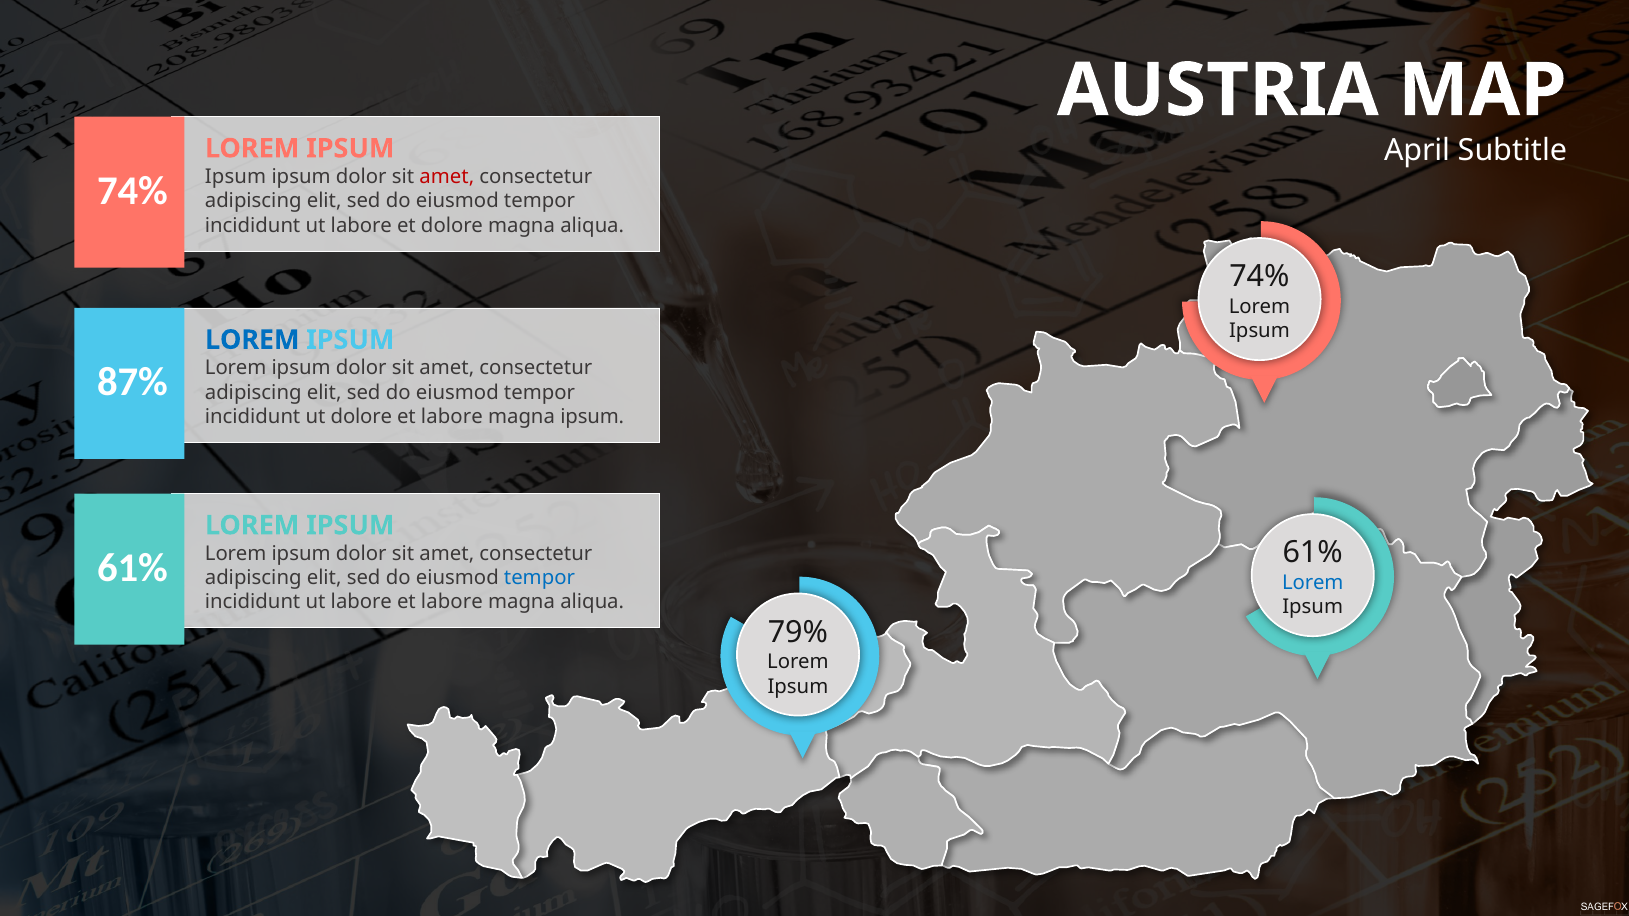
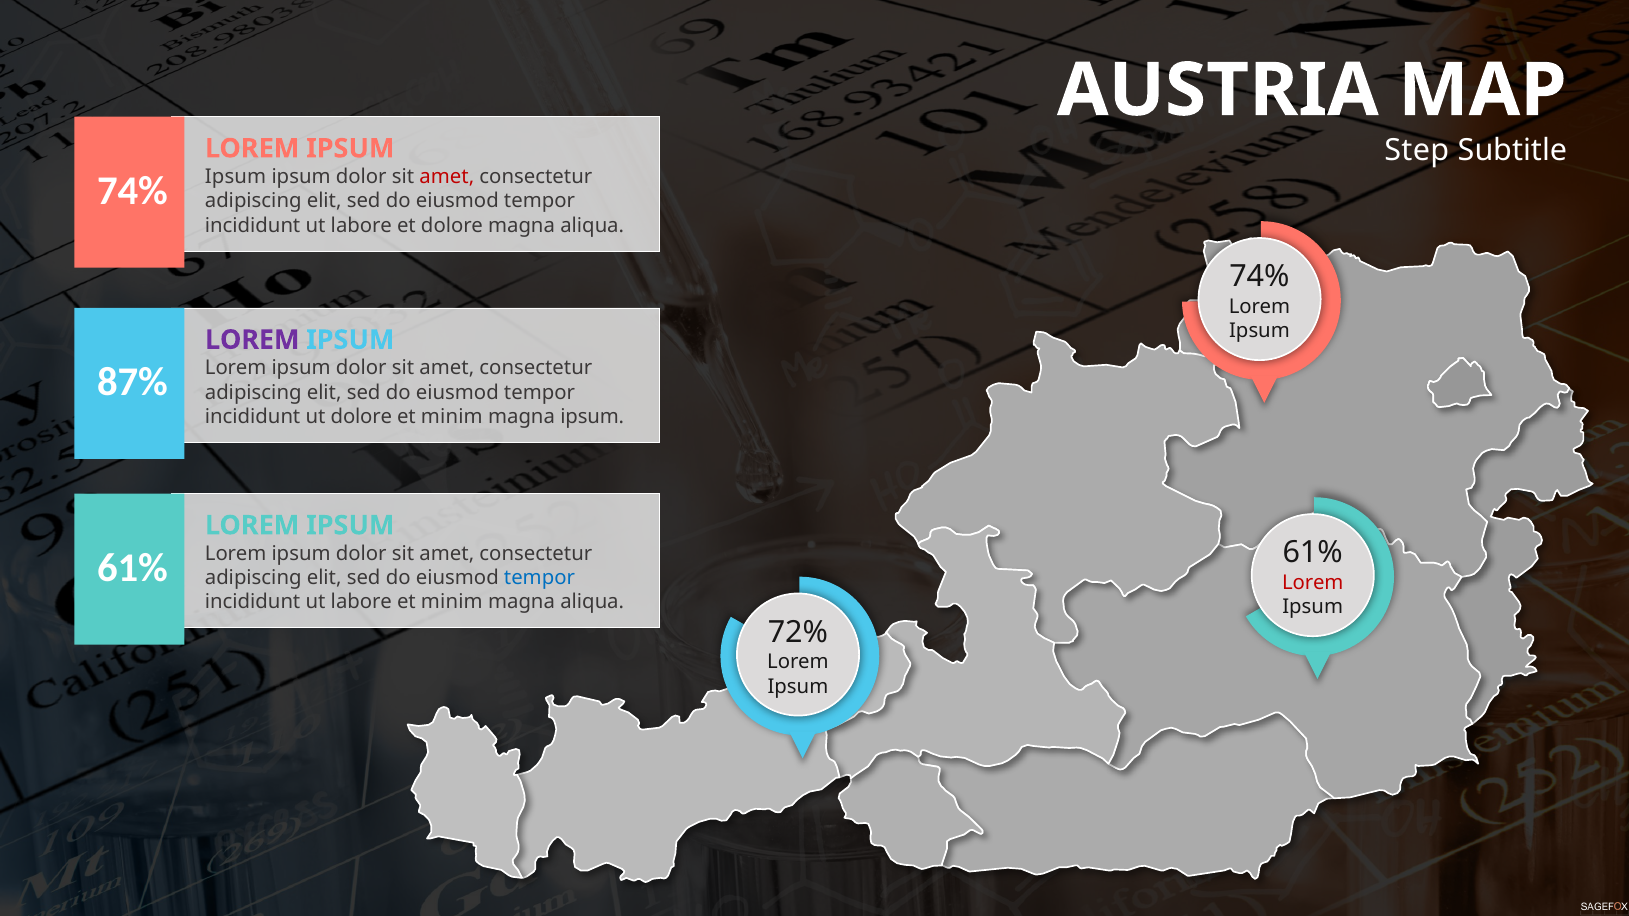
April: April -> Step (1417, 150)
LOREM colour: blue -> purple (252, 340)
labore: labore -> minim (452, 417)
Lorem colour: blue -> red (1313, 583)
labore et labore: labore -> minim (452, 602)
79%: 79% -> 72% (798, 632)
